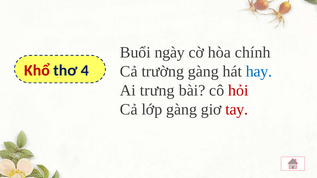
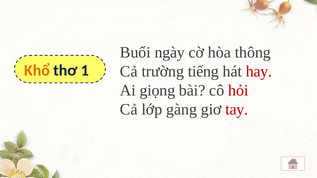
chính: chính -> thông (253, 52)
Khổ colour: red -> orange (37, 71)
4: 4 -> 1 (85, 71)
trường gàng: gàng -> tiếng (203, 72)
hay colour: blue -> red (259, 72)
trưng: trưng -> giọng (157, 91)
